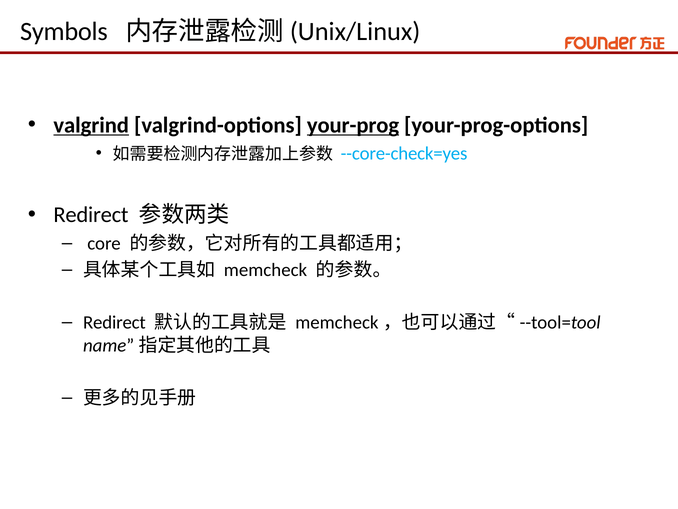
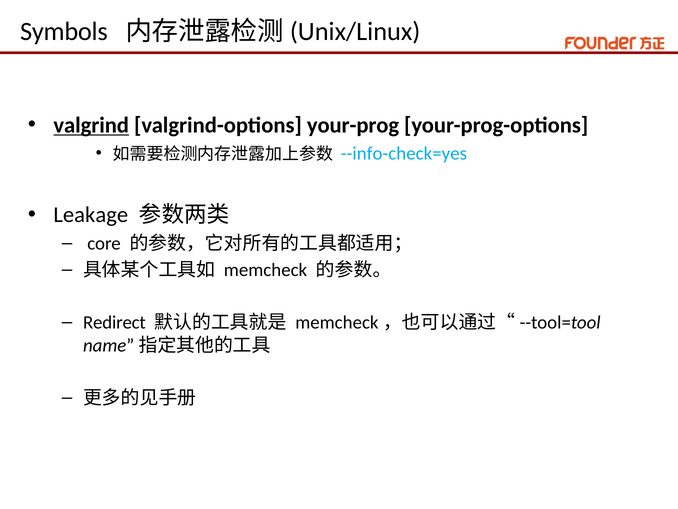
your-prog underline: present -> none (353, 125)
--core-check=yes: --core-check=yes -> --info-check=yes (404, 154)
Redirect: Redirect -> Leakage (91, 215)
